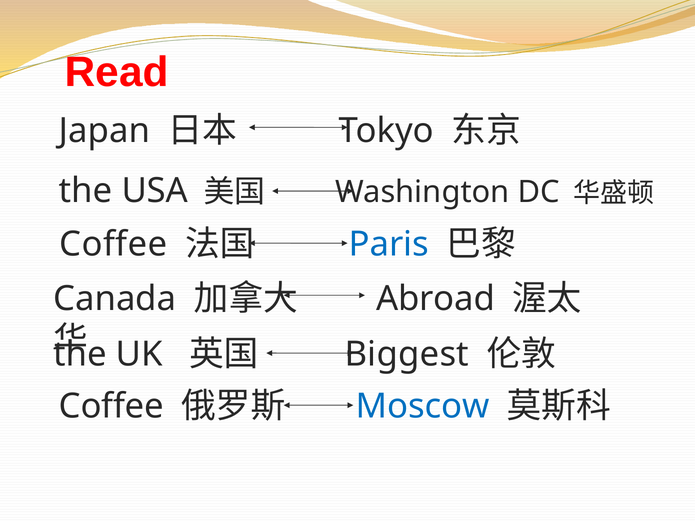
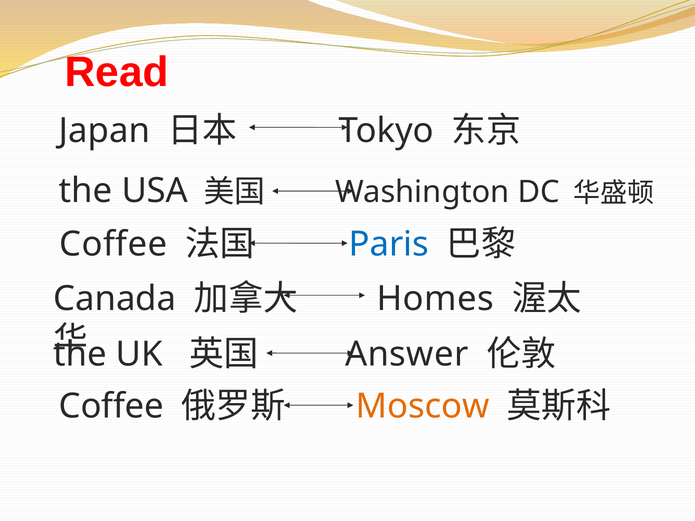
Abroad: Abroad -> Homes (435, 299)
Biggest: Biggest -> Answer (407, 354)
Moscow colour: blue -> orange (423, 407)
